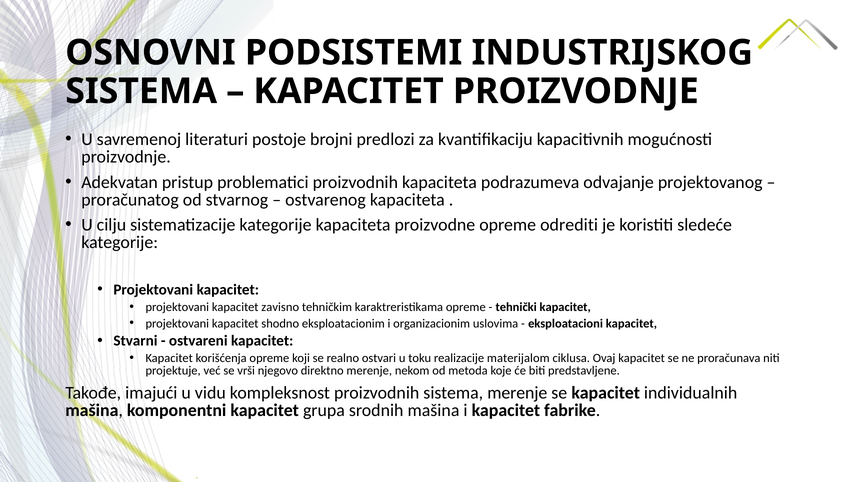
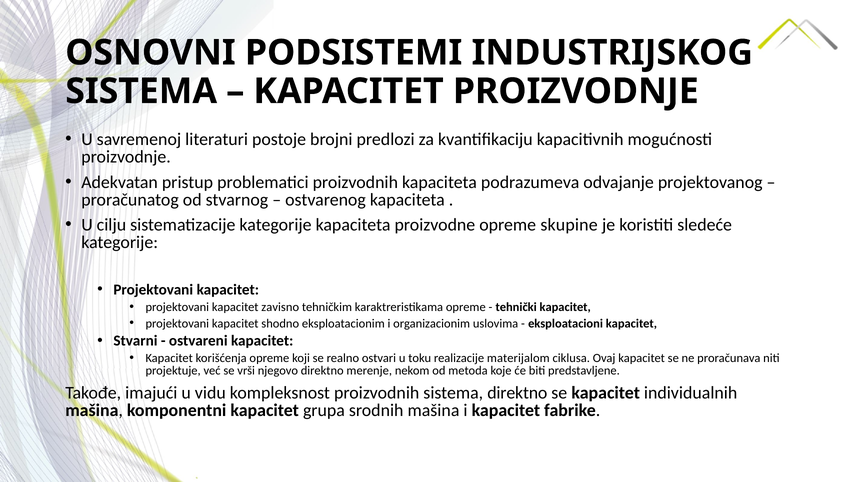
odrediti: odrediti -> skupine (569, 225)
sistema merenje: merenje -> direktno (517, 393)
